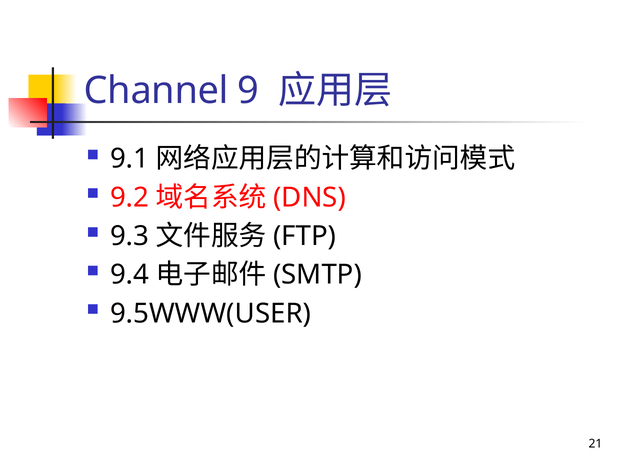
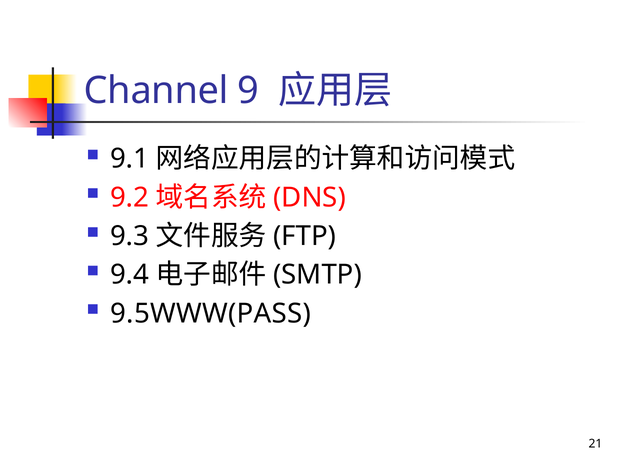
9.5WWW(USER: 9.5WWW(USER -> 9.5WWW(PASS (211, 314)
